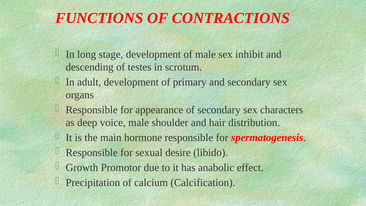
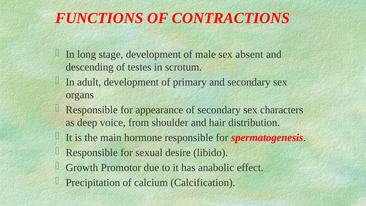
inhibit: inhibit -> absent (249, 54)
voice male: male -> from (139, 123)
